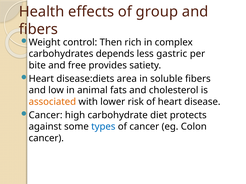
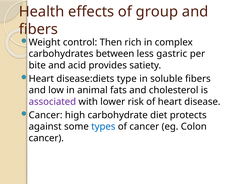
depends: depends -> between (115, 54)
free: free -> acid (77, 65)
area: area -> type (127, 79)
associated colour: orange -> purple (52, 102)
